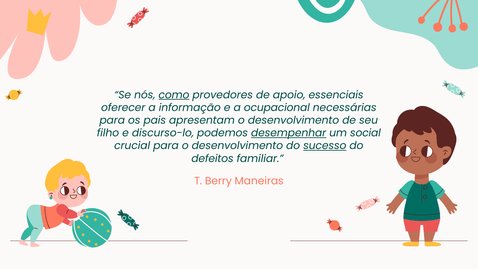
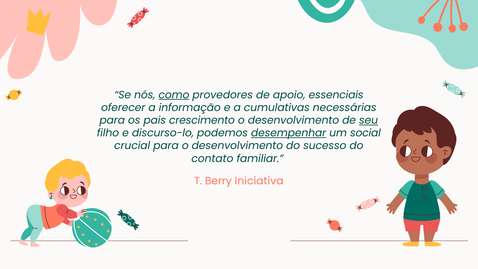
ocupacional: ocupacional -> cumulativas (277, 108)
apresentam: apresentam -> crescimento (202, 120)
seu underline: none -> present (369, 120)
sucesso underline: present -> none (325, 146)
defeitos: defeitos -> contato (212, 158)
Maneiras: Maneiras -> Iniciativa (259, 181)
